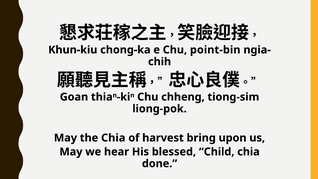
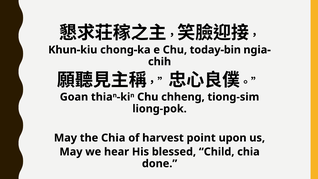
point-bin: point-bin -> today-bin (215, 50)
bring: bring -> point (201, 138)
